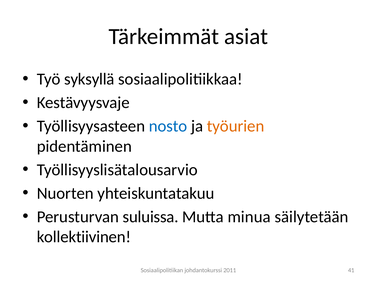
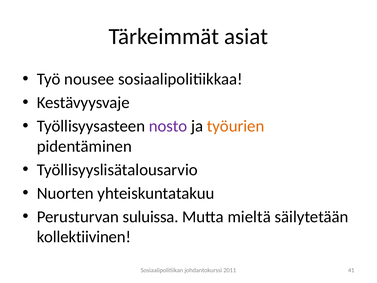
syksyllä: syksyllä -> nousee (89, 79)
nosto colour: blue -> purple (168, 126)
minua: minua -> mieltä (249, 217)
